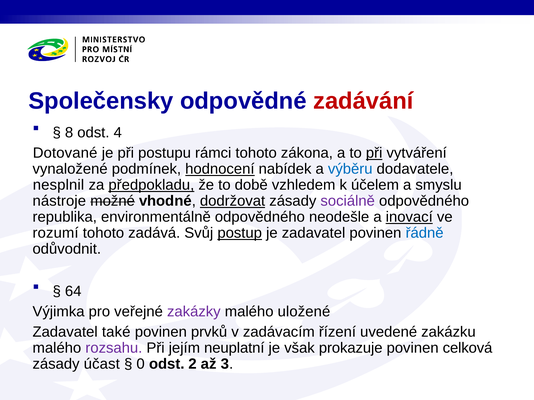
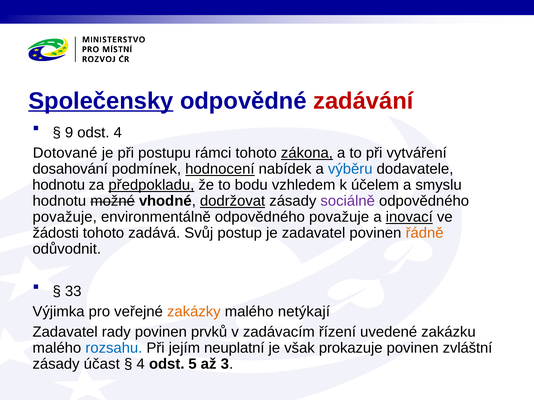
Společensky underline: none -> present (101, 101)
8: 8 -> 9 (69, 133)
zákona underline: none -> present (307, 153)
při underline: present -> none (374, 153)
vynaložené: vynaložené -> dosahování (70, 169)
nesplnil: nesplnil -> hodnotu (59, 185)
době: době -> bodu (251, 185)
nástroje: nástroje -> hodnotu (59, 201)
republika: republika -> považuje (65, 217)
environmentálně odpovědného neodešle: neodešle -> považuje (339, 217)
rozumí: rozumí -> žádosti (56, 233)
postup underline: present -> none (240, 233)
řádně colour: blue -> orange (425, 233)
64: 64 -> 33 (73, 292)
zakázky colour: purple -> orange (194, 312)
uložené: uložené -> netýkají (304, 312)
také: také -> rady (116, 332)
rozsahu colour: purple -> blue (114, 348)
celková: celková -> zvláštní (468, 348)
0: 0 -> 4 (141, 364)
2: 2 -> 5 (193, 364)
